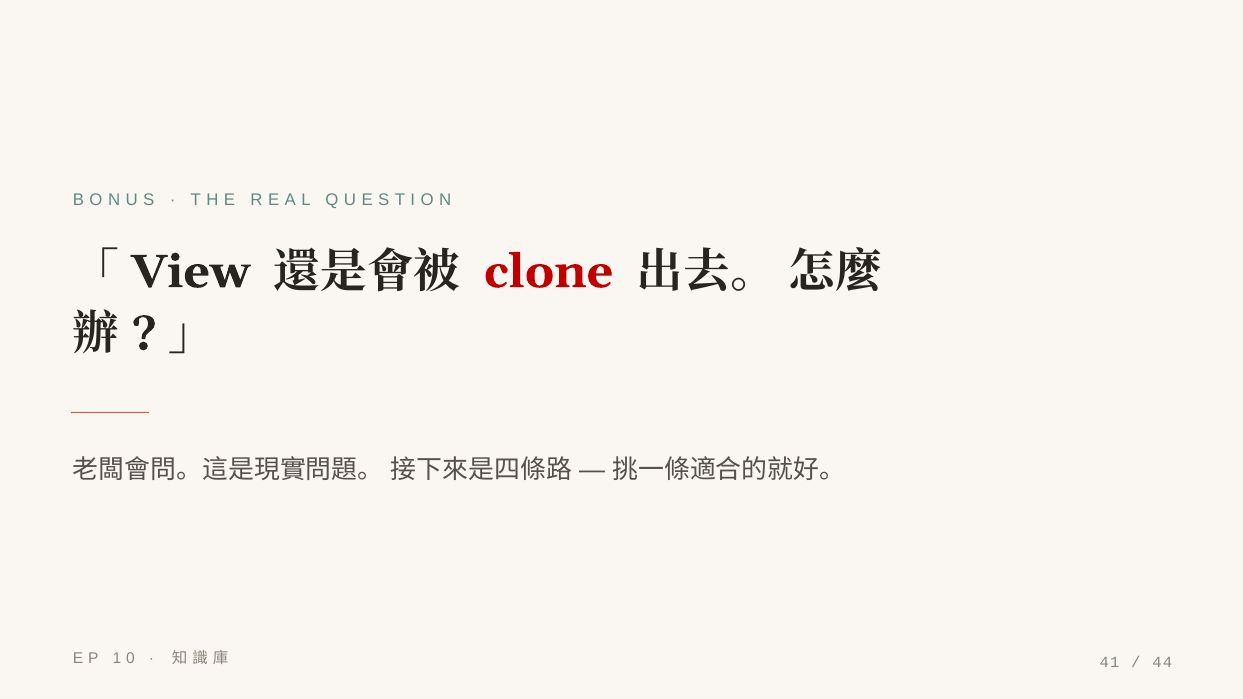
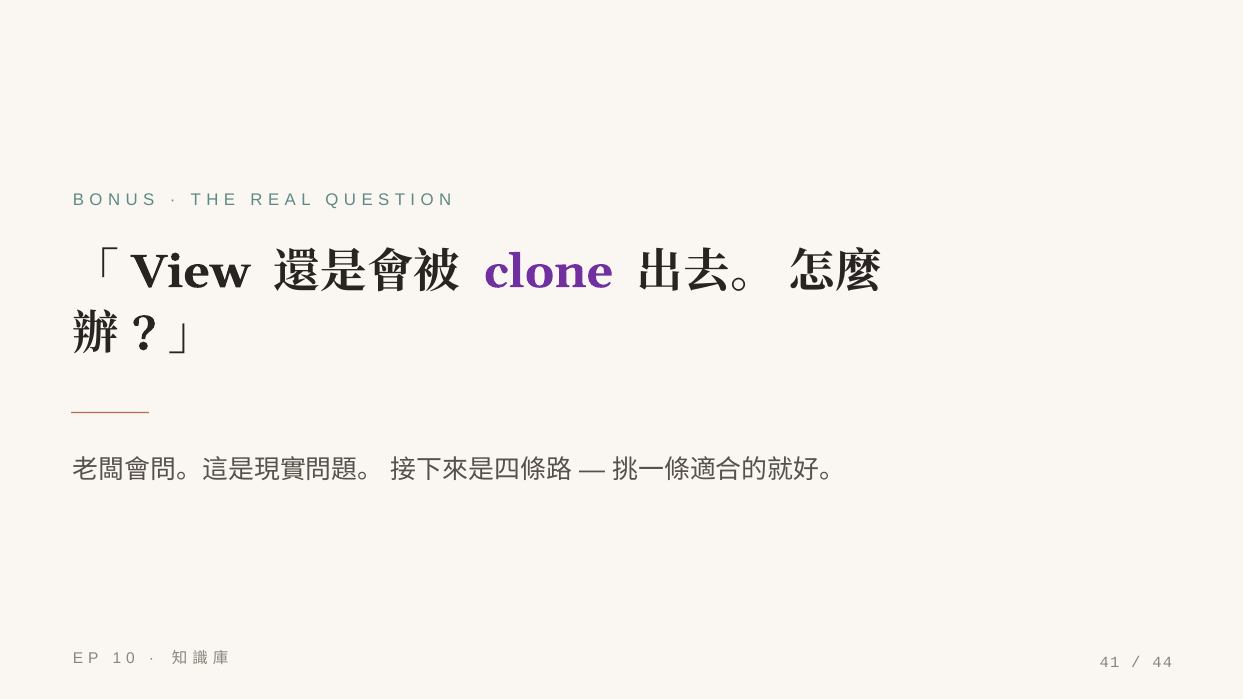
clone colour: red -> purple (549, 272)
